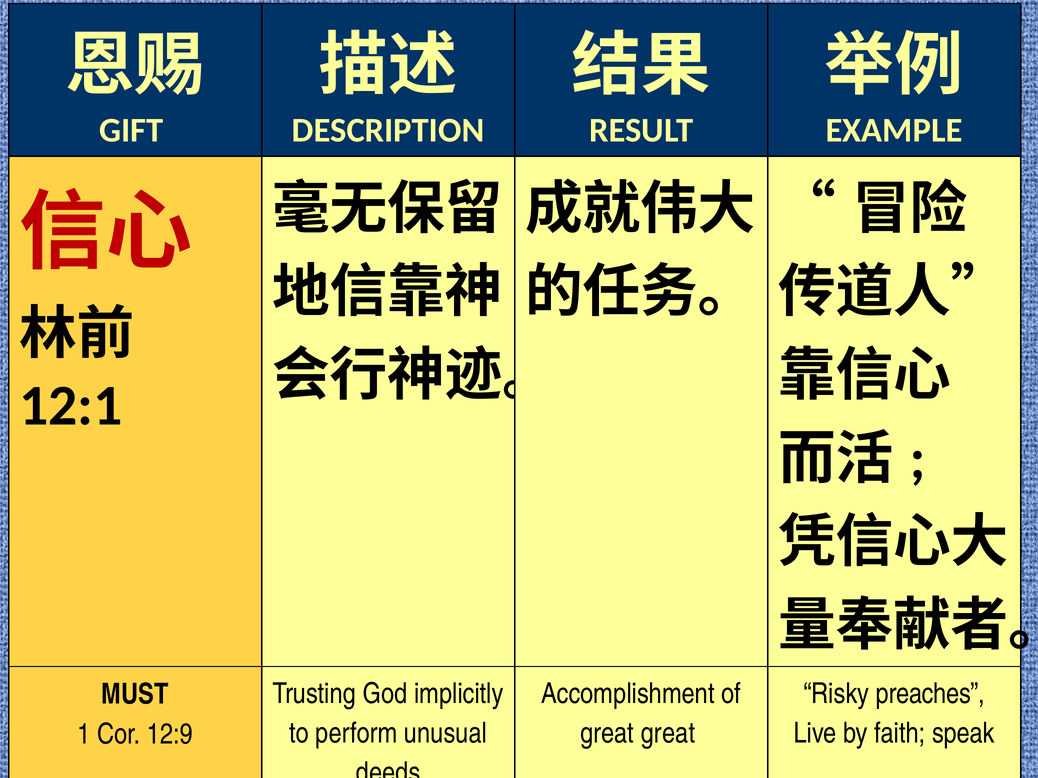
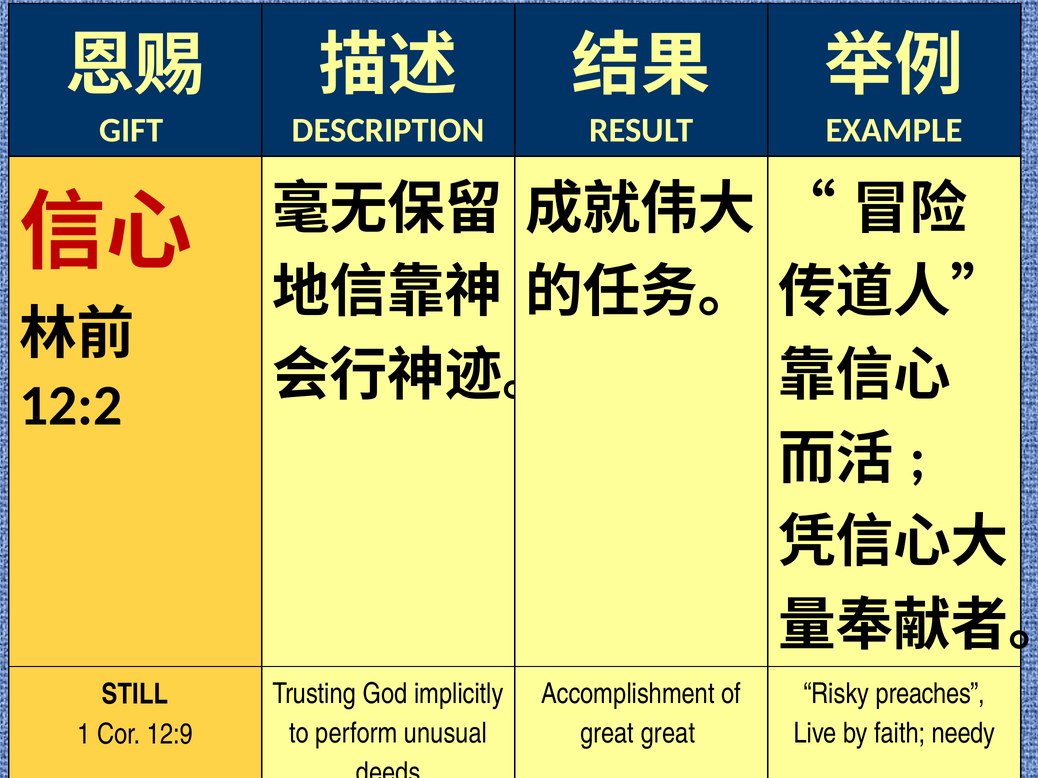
12:1: 12:1 -> 12:2 (71, 406)
MUST: MUST -> STILL (135, 695)
speak: speak -> needy (964, 734)
